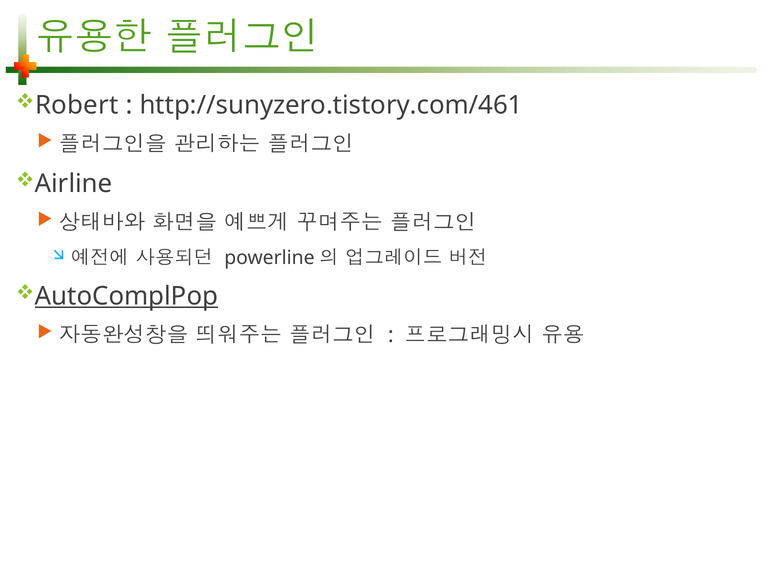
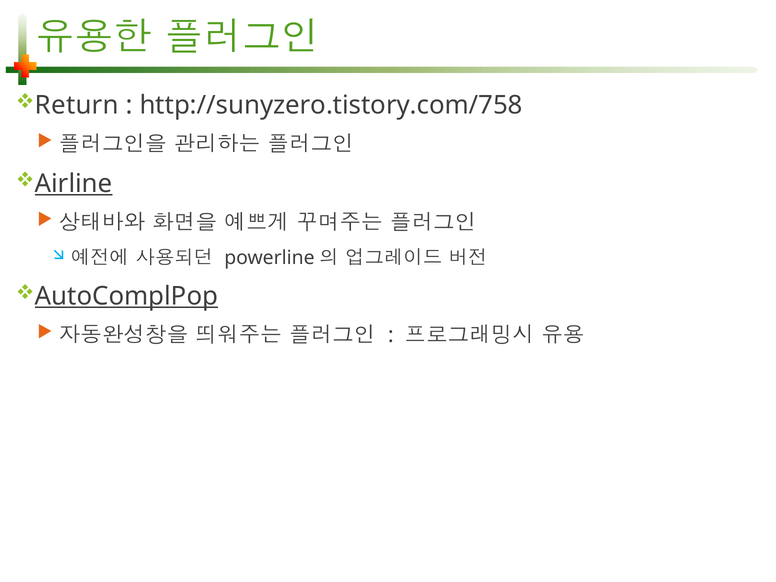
Robert: Robert -> Return (77, 105)
http://sunyzero.tistory.com/461: http://sunyzero.tistory.com/461 -> http://sunyzero.tistory.com/758 (331, 105)
Airline underline: none -> present (74, 184)
